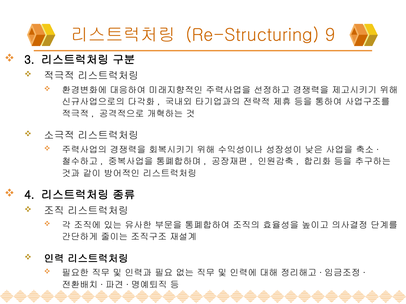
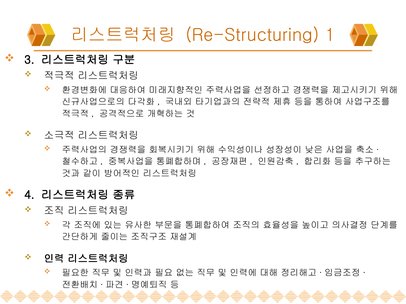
9: 9 -> 1 (330, 35)
